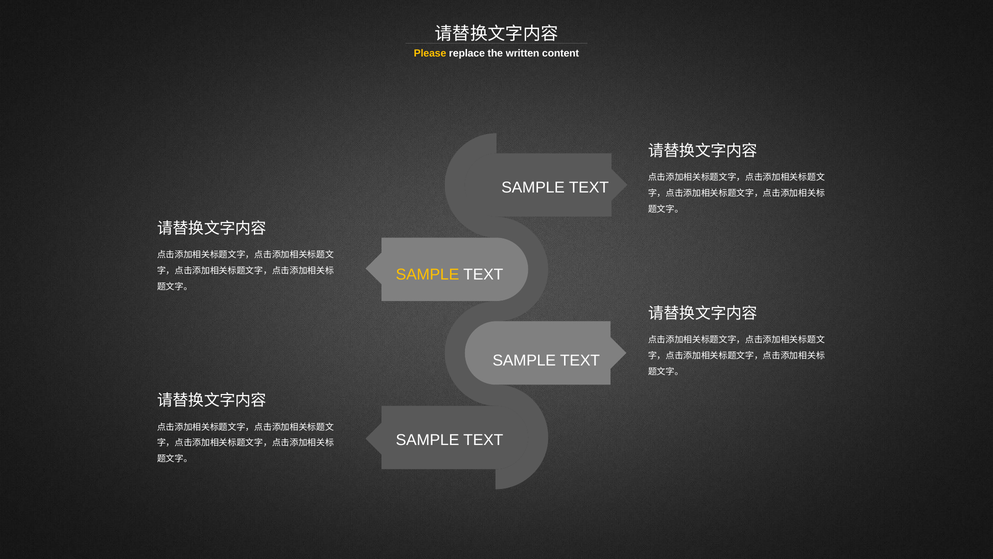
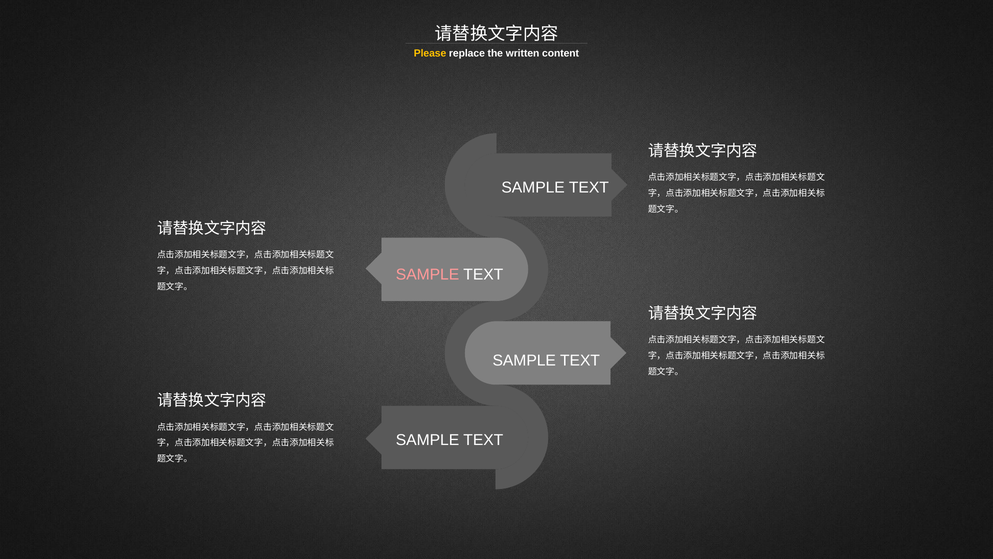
SAMPLE colour: yellow -> pink (428, 274)
